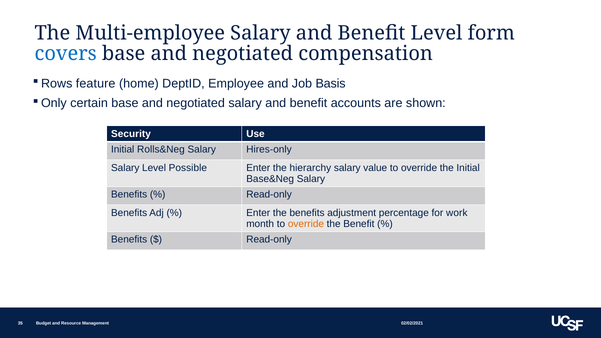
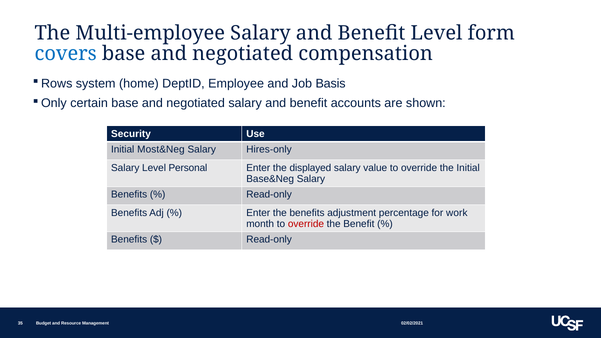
feature: feature -> system (96, 83)
Rolls&Neg: Rolls&Neg -> Most&Neg (161, 150)
Possible: Possible -> Personal (188, 168)
hierarchy: hierarchy -> displayed (310, 168)
override colour: orange -> red (306, 224)
